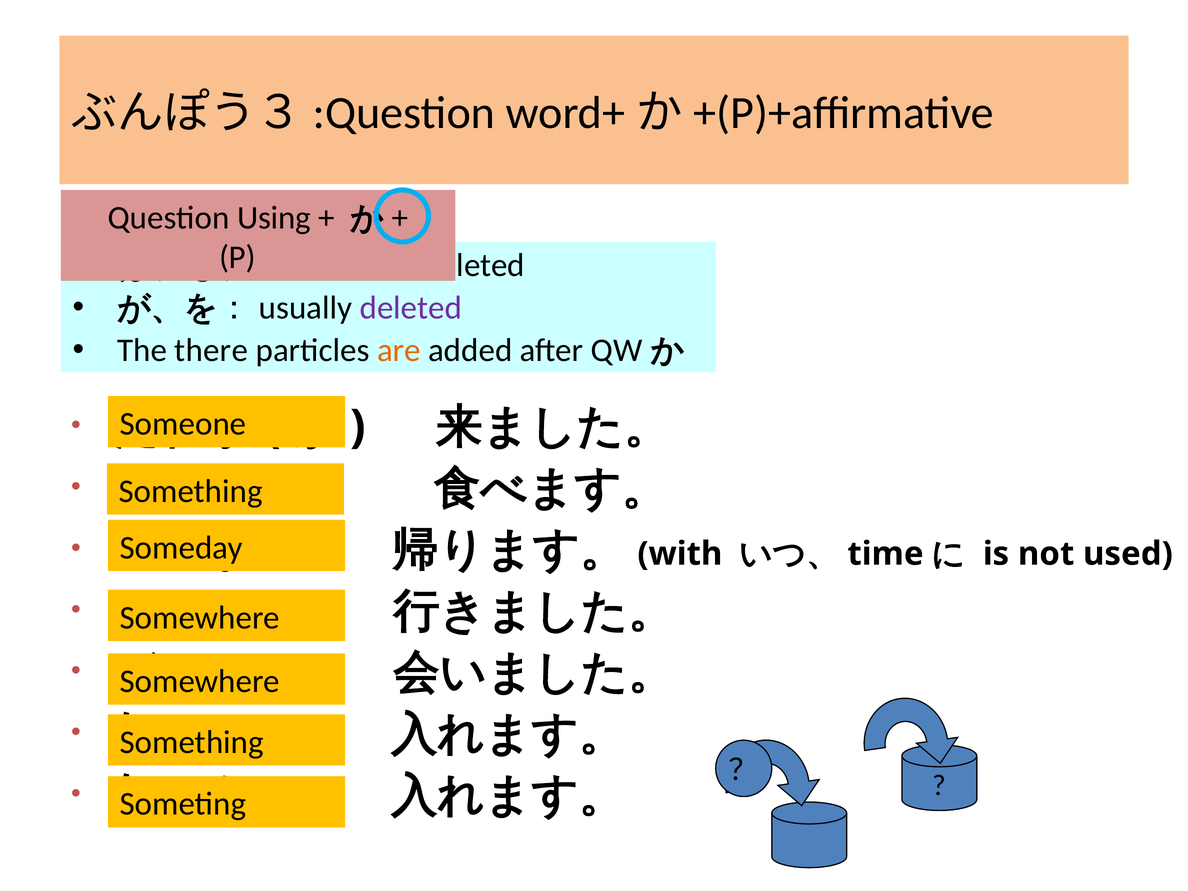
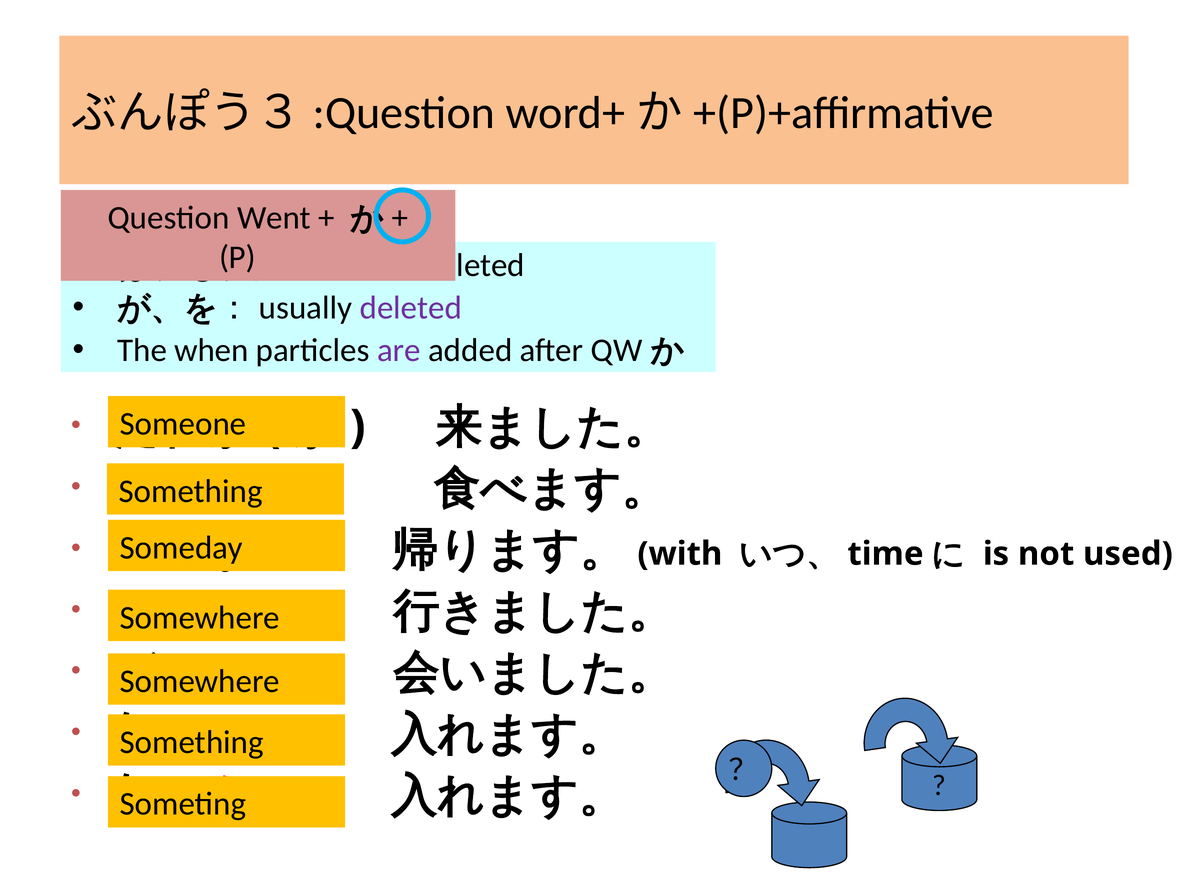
Using: Using -> Went (274, 218)
there: there -> when (211, 350)
are colour: orange -> purple (399, 350)
